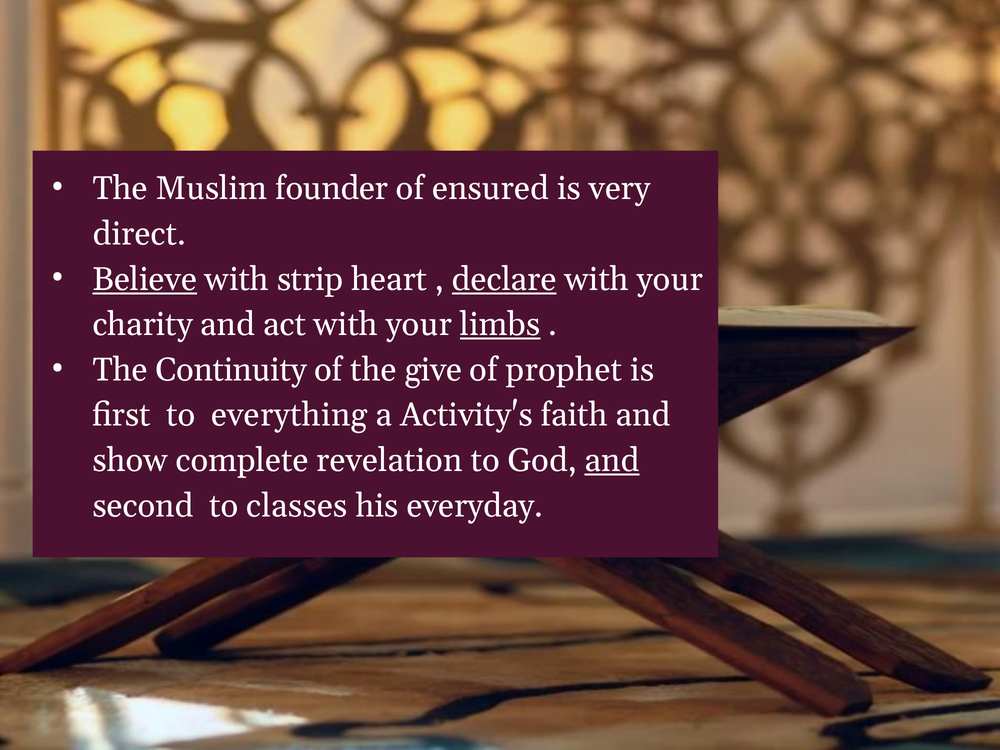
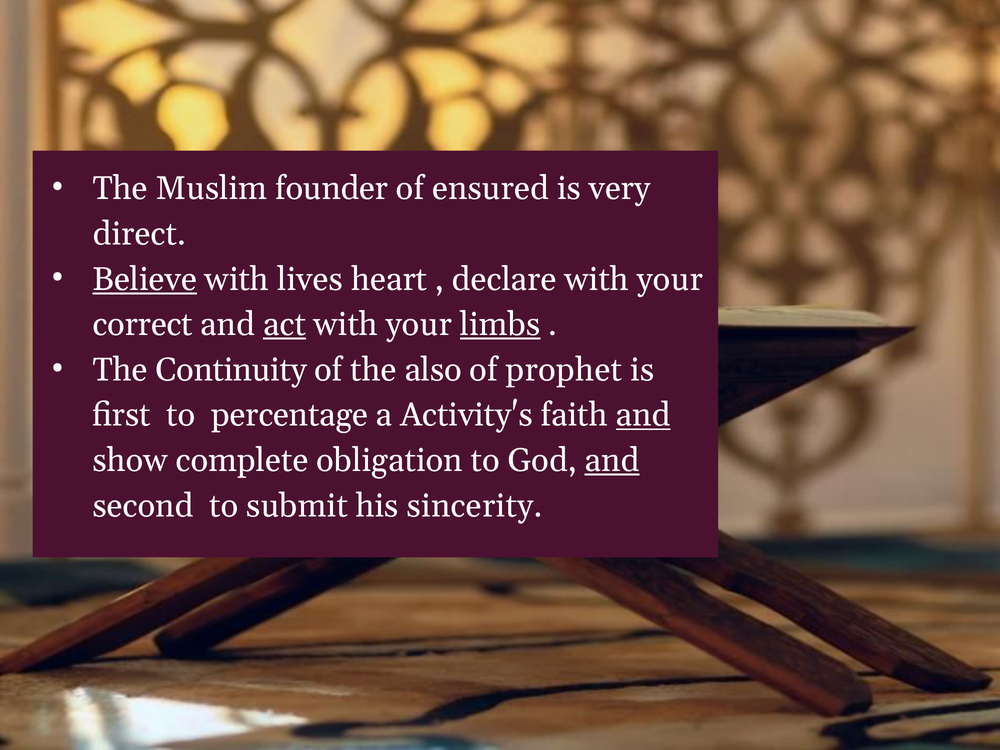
strip: strip -> lives (310, 279)
declare underline: present -> none (504, 279)
charity: charity -> correct (143, 325)
act underline: none -> present (285, 325)
give: give -> also (433, 370)
everything: everything -> percentage (290, 415)
and underline: none -> present (643, 415)
revelation: revelation -> obligation (390, 460)
classes: classes -> submit (297, 506)
everyday: everyday -> sincerity (475, 506)
